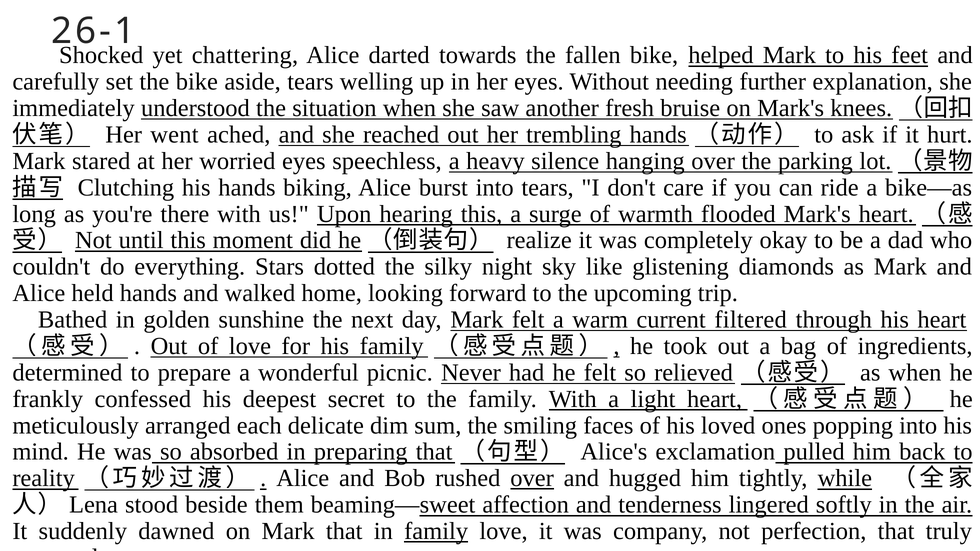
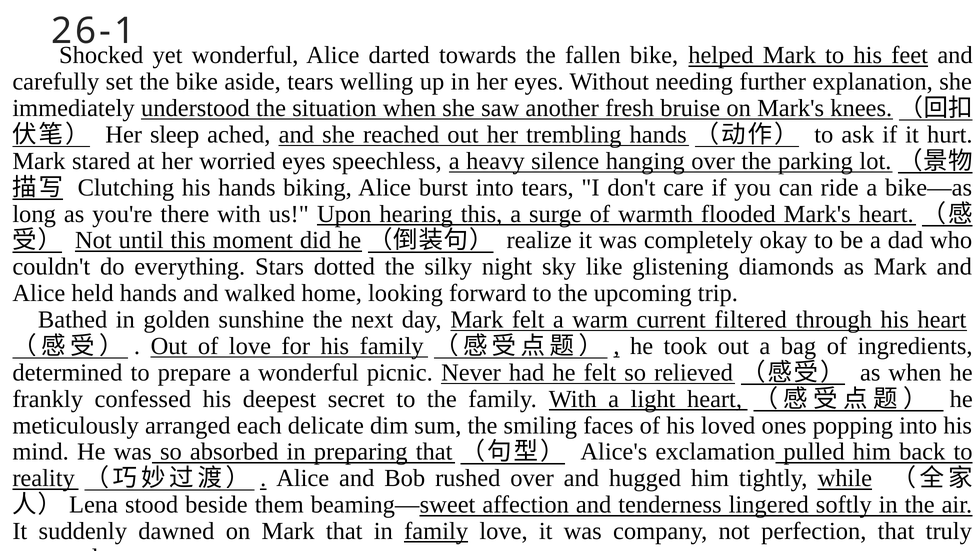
yet chattering: chattering -> wonderful (245, 55)
went: went -> sleep (175, 135)
over underline: present -> none (532, 479)
